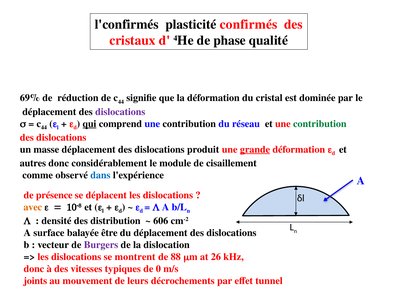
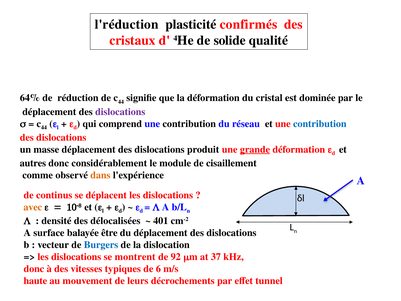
l'confirmés: l'confirmés -> l'réduction (127, 24)
phase: phase -> solide (230, 40)
69%: 69% -> 64% (30, 98)
qui underline: present -> none (89, 124)
contribution colour: green -> blue (320, 124)
dans colour: blue -> orange (100, 175)
présence: présence -> continus (54, 195)
distribution: distribution -> délocalisées (115, 221)
606: 606 -> 401 (161, 221)
Burgers colour: purple -> blue (101, 245)
88: 88 -> 92 (176, 257)
26: 26 -> 37 (216, 257)
0: 0 -> 6 (158, 269)
joints: joints -> haute (35, 281)
